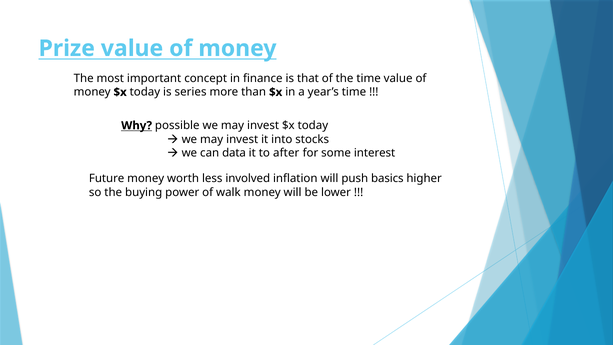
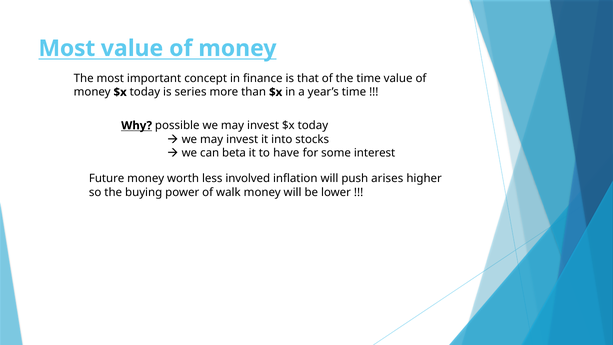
Prize: Prize -> Most (67, 48)
data: data -> beta (234, 153)
after: after -> have (286, 153)
basics: basics -> arises (387, 179)
